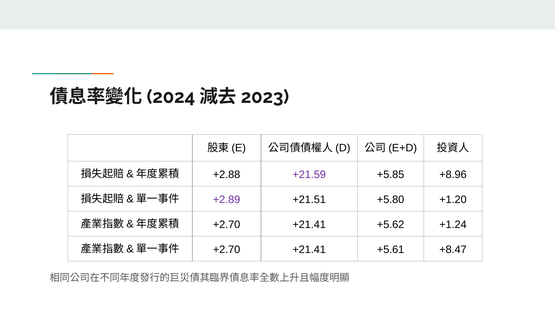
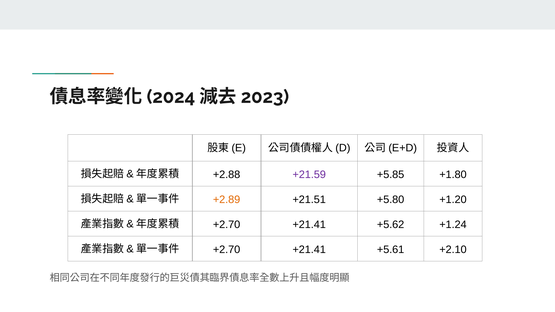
+8.96: +8.96 -> +1.80 (453, 175)
+2.89 colour: purple -> orange (227, 200)
+8.47: +8.47 -> +2.10 (453, 250)
